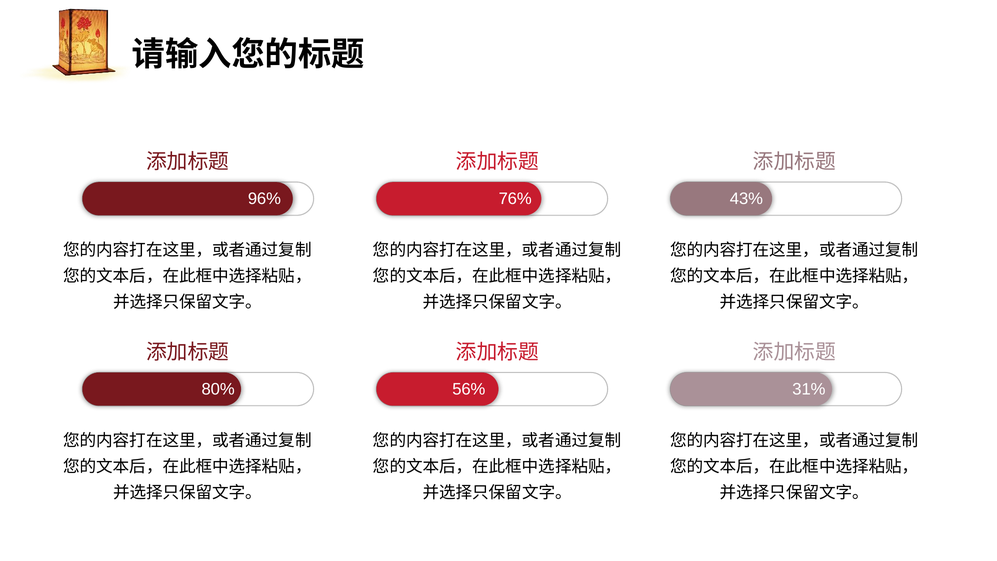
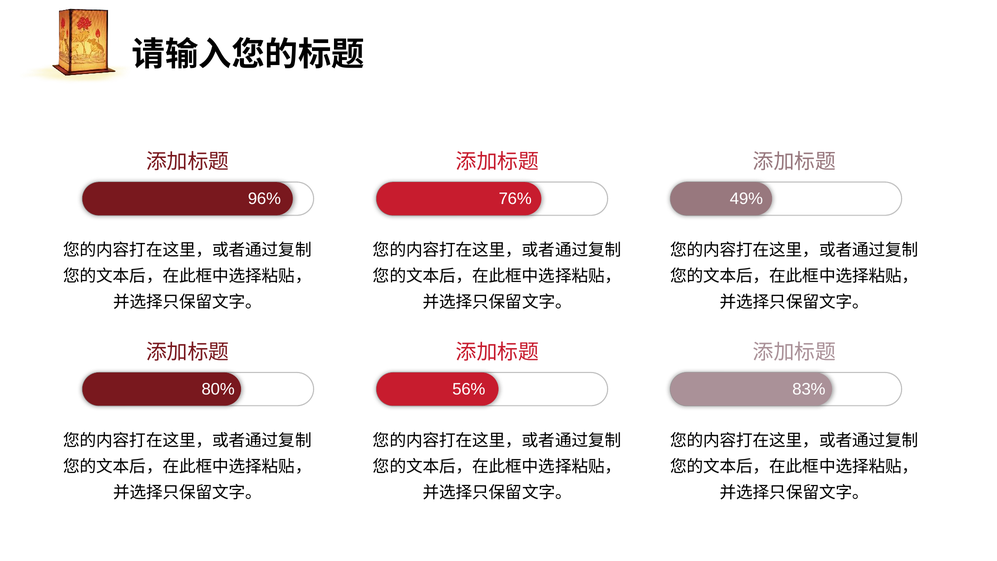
43%: 43% -> 49% (746, 199)
31%: 31% -> 83% (809, 389)
